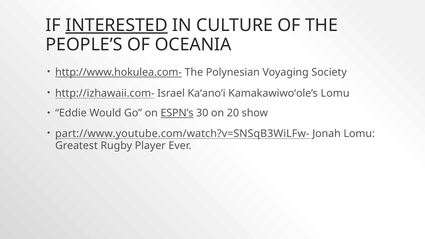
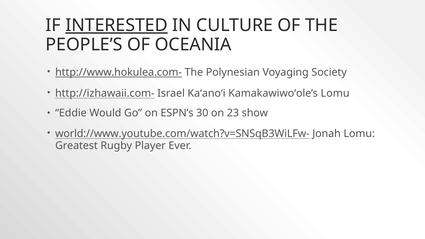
ESPN’s underline: present -> none (177, 113)
20: 20 -> 23 (233, 113)
part://www.youtube.com/watch?v=SNSqB3WiLFw-: part://www.youtube.com/watch?v=SNSqB3WiLFw- -> world://www.youtube.com/watch?v=SNSqB3WiLFw- (182, 134)
